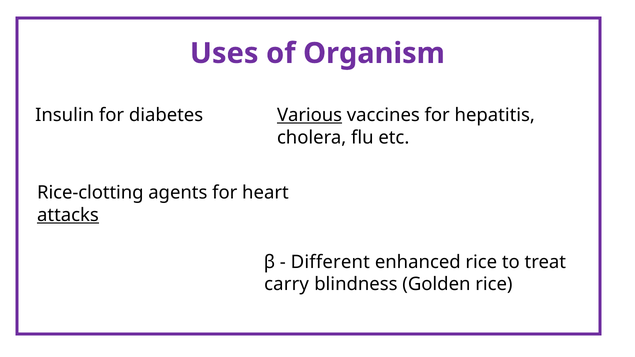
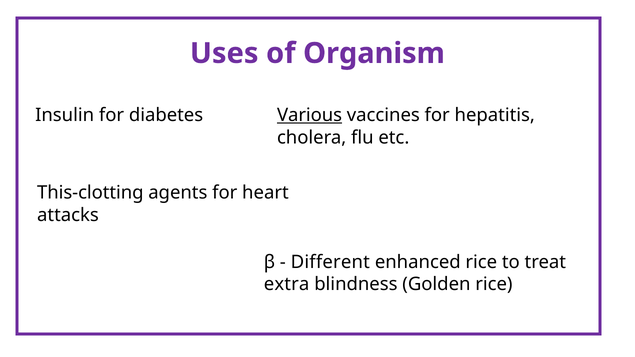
Rice-clotting: Rice-clotting -> This-clotting (90, 193)
attacks underline: present -> none (68, 215)
carry: carry -> extra (287, 284)
